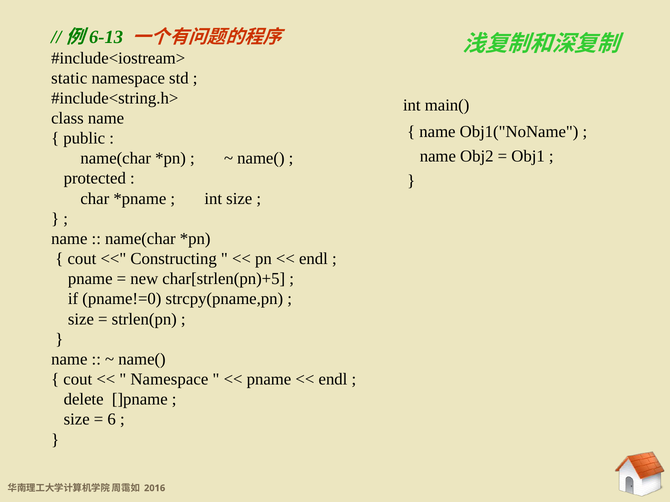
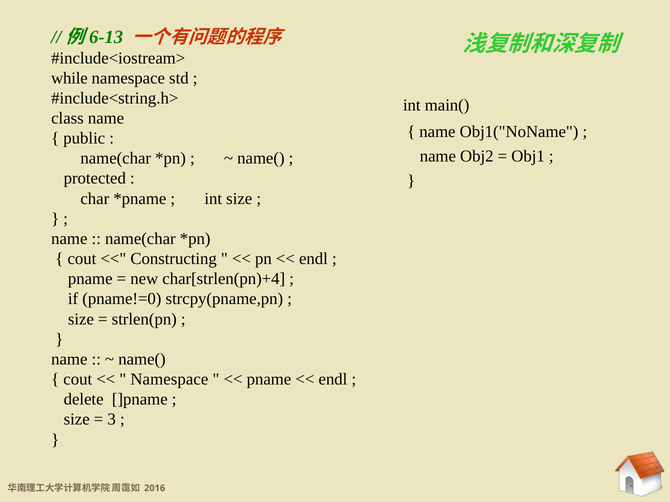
static: static -> while (69, 78)
char[strlen(pn)+5: char[strlen(pn)+5 -> char[strlen(pn)+4 (224, 279)
6: 6 -> 3 (112, 420)
